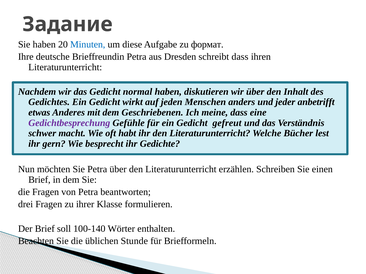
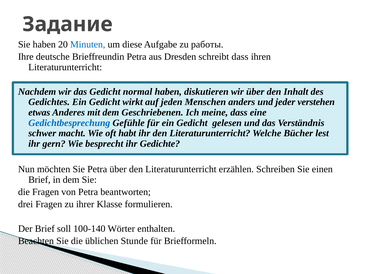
формат: формат -> работы (207, 45)
anbetrifft: anbetrifft -> verstehen (316, 102)
Gedichtbesprechung colour: purple -> blue (69, 123)
gefreut: gefreut -> gelesen (227, 123)
